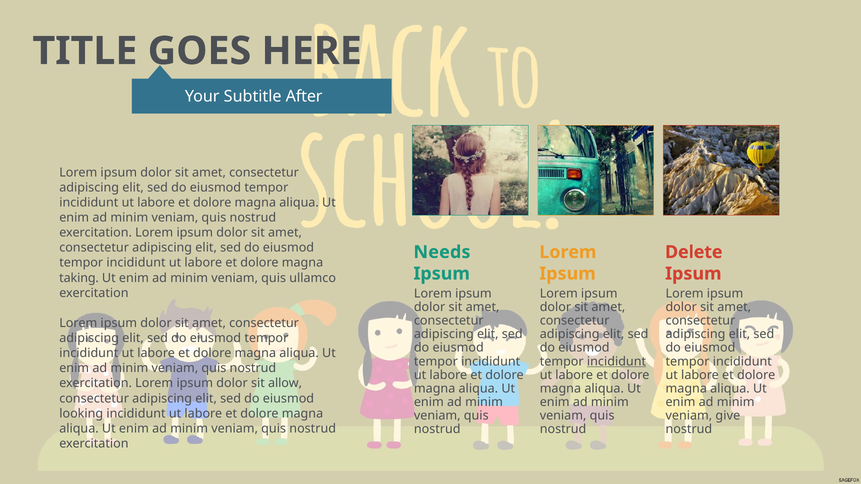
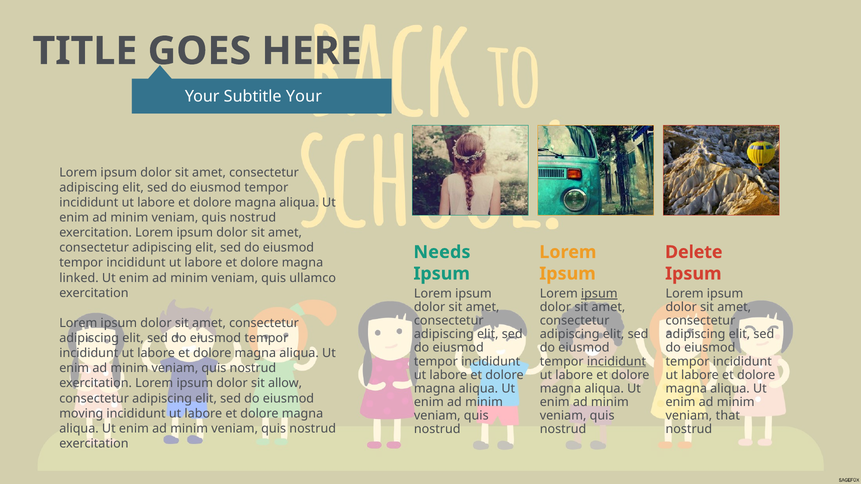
Subtitle After: After -> Your (304, 96)
taking: taking -> linked (79, 278)
ipsum underline: none -> present (599, 294)
looking: looking -> moving (81, 414)
give: give -> that (728, 416)
